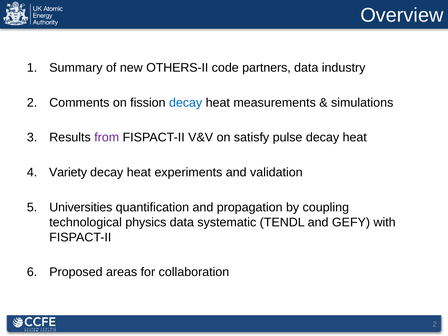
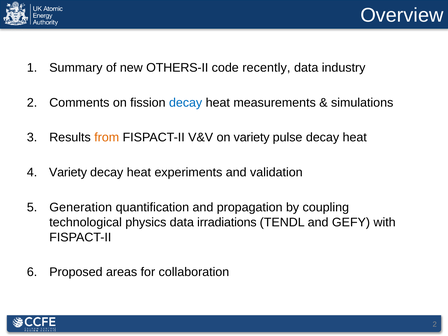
partners: partners -> recently (266, 68)
from colour: purple -> orange (107, 138)
on satisfy: satisfy -> variety (252, 138)
Universities: Universities -> Generation (81, 207)
systematic: systematic -> irradiations (227, 222)
